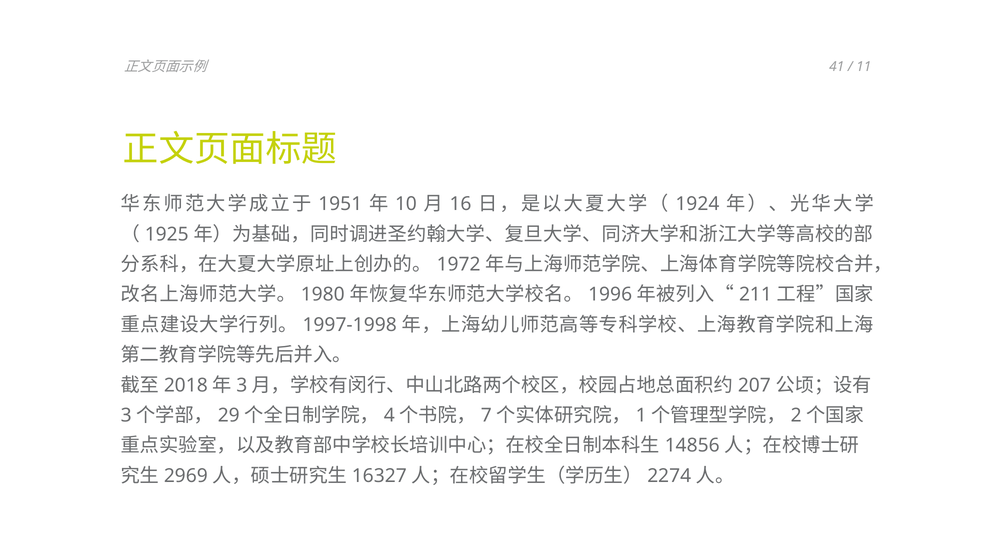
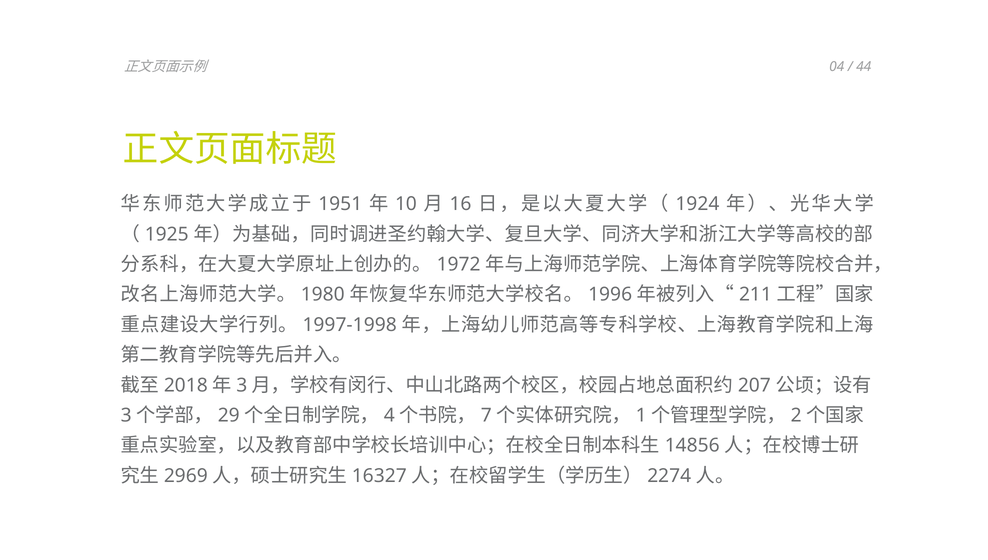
41: 41 -> 04 (837, 67)
11: 11 -> 44 (864, 67)
